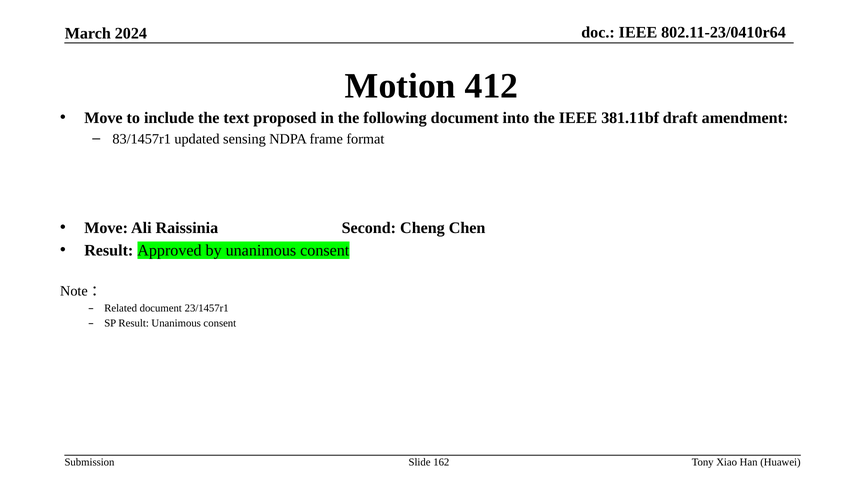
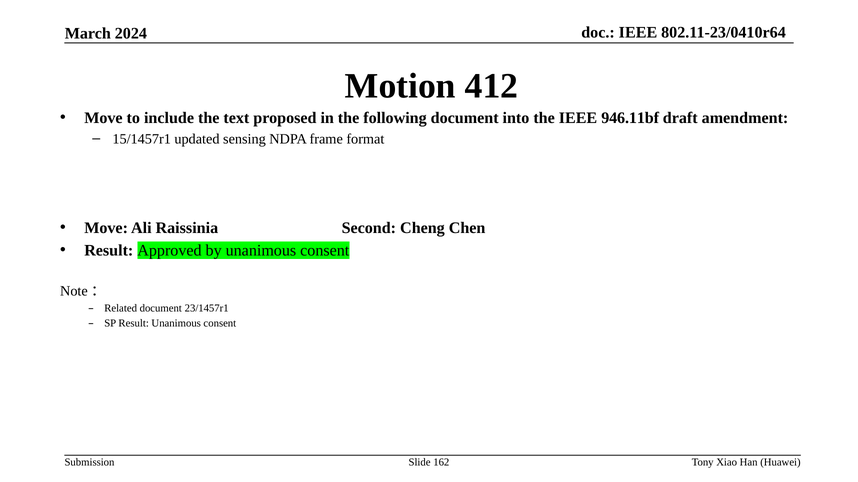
381.11bf: 381.11bf -> 946.11bf (630, 118)
83/1457r1: 83/1457r1 -> 15/1457r1 (142, 139)
